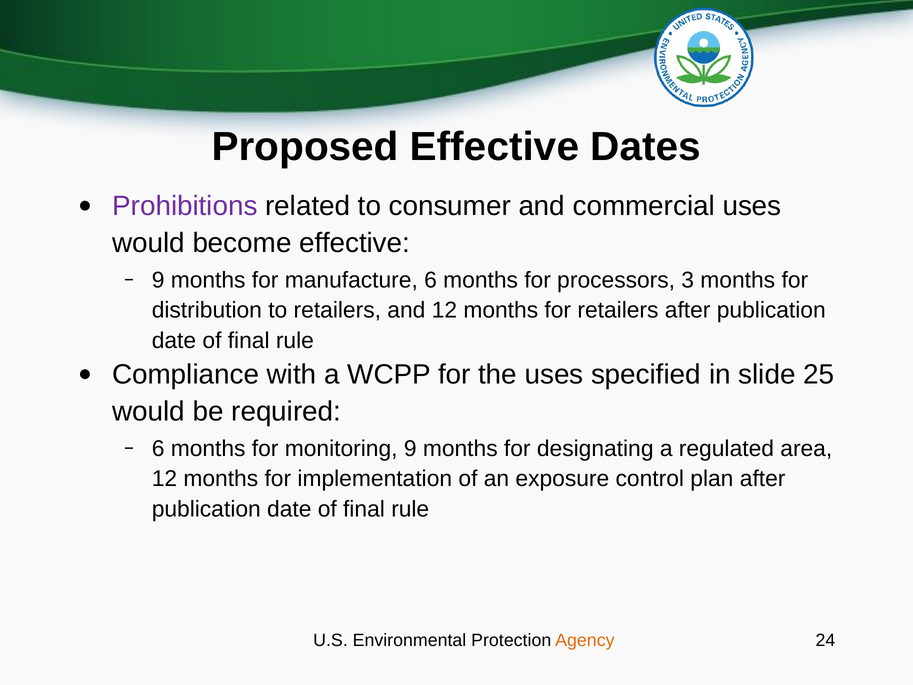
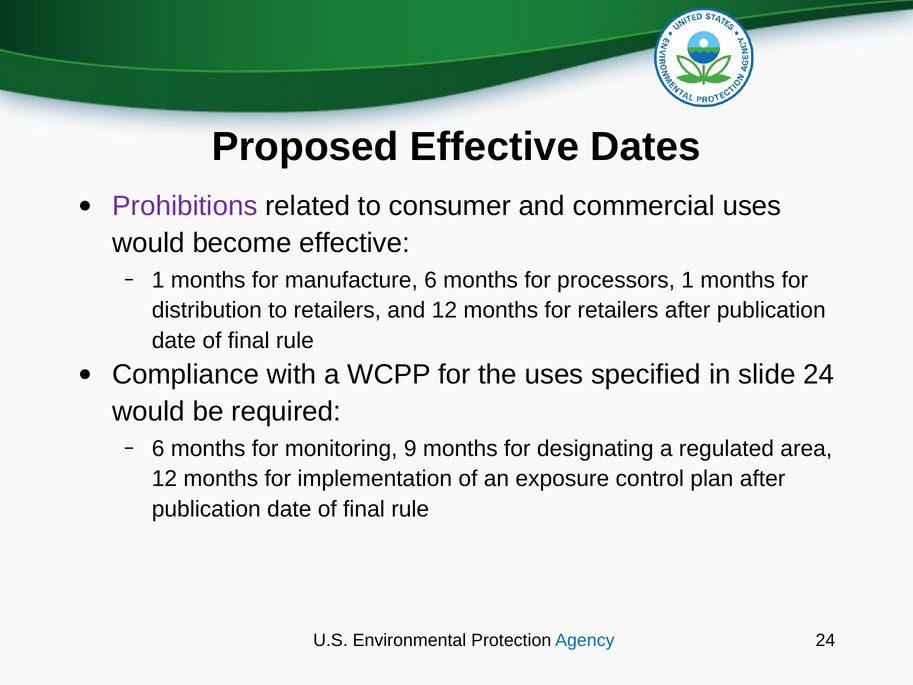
9: 9 -> 1 (158, 280)
processors 3: 3 -> 1 (688, 280)
slide 25: 25 -> 24 (819, 375)
Agency colour: orange -> blue (585, 640)
